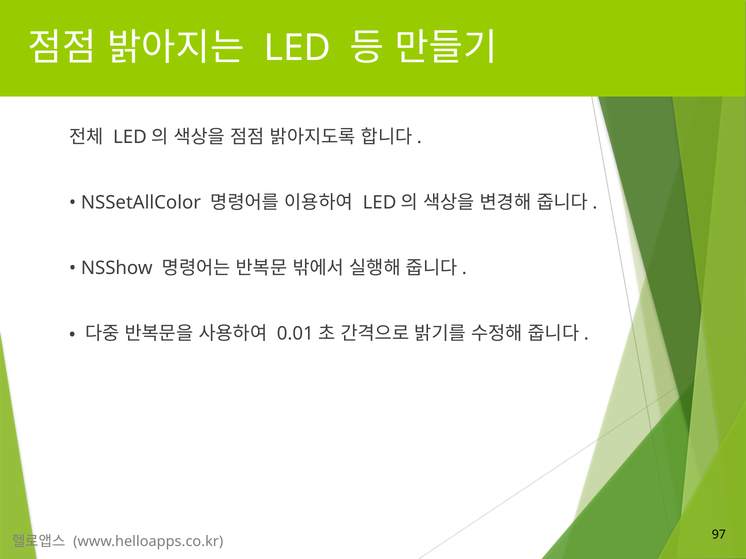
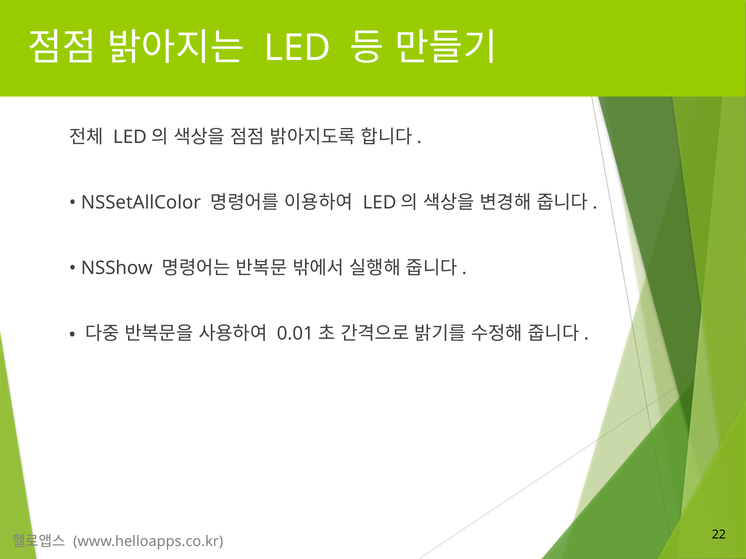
97: 97 -> 22 (719, 535)
